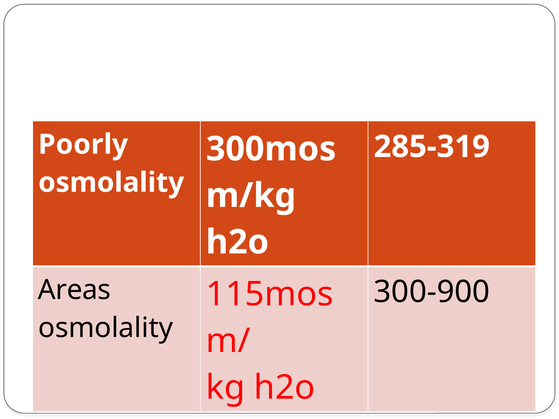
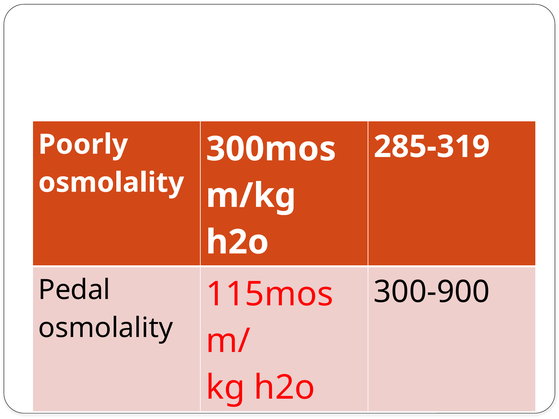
Areas: Areas -> Pedal (74, 290)
